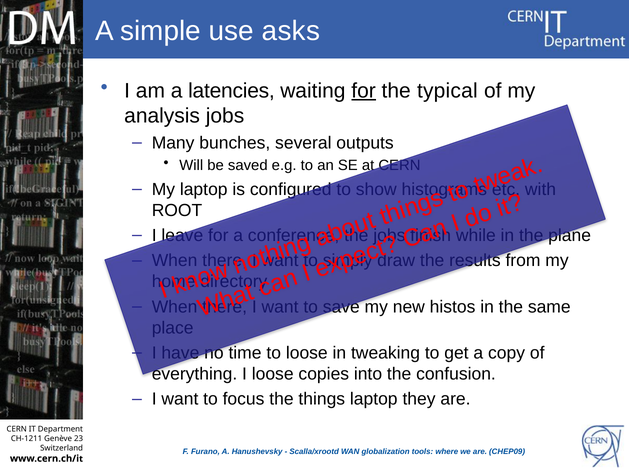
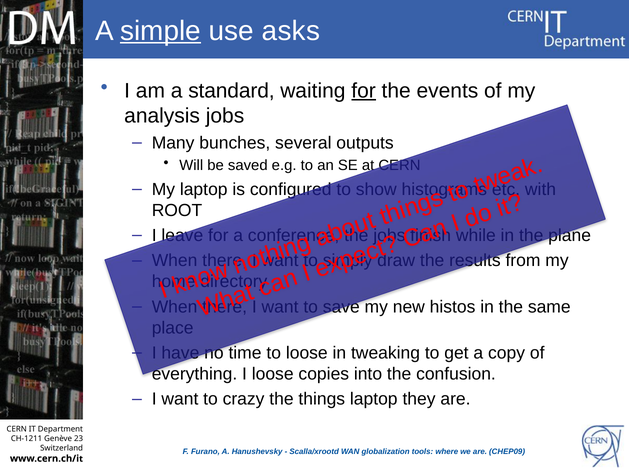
simple underline: none -> present (161, 31)
latencies: latencies -> standard (231, 91)
typical: typical -> events (447, 91)
focus: focus -> crazy (244, 399)
